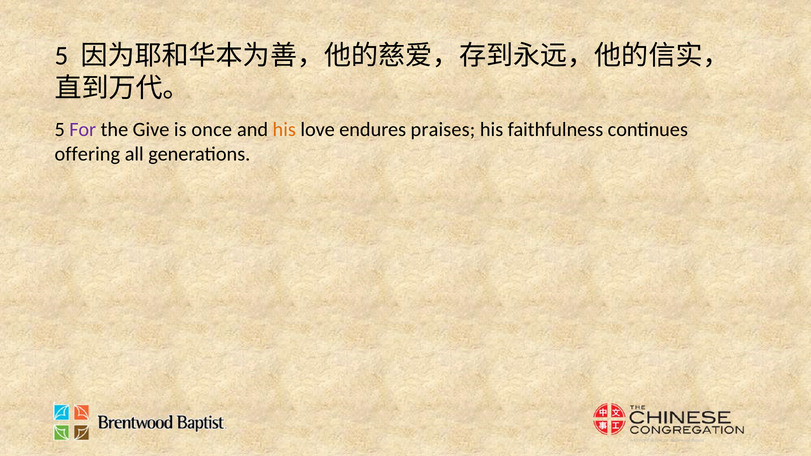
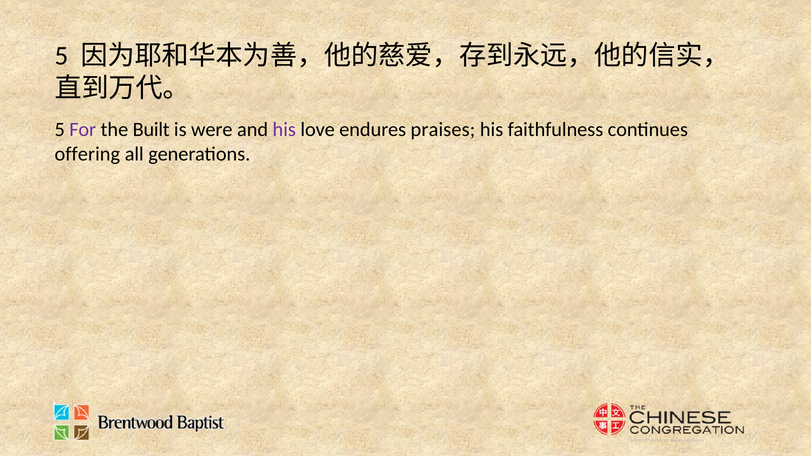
Give: Give -> Built (151, 130)
once: once -> were (212, 130)
his colour: orange -> purple (284, 130)
